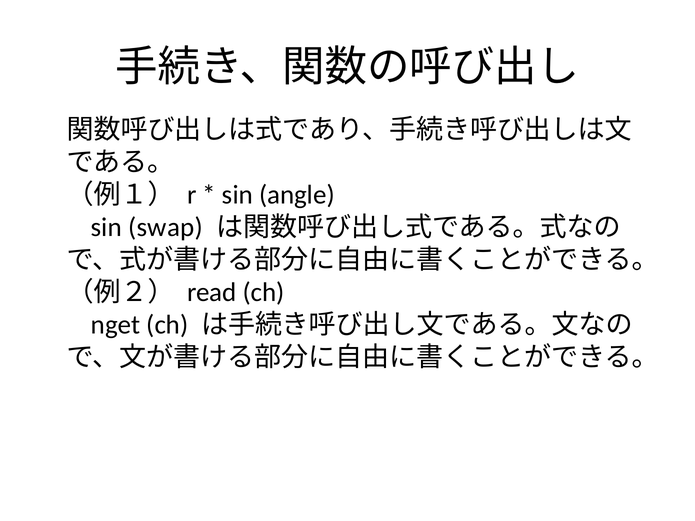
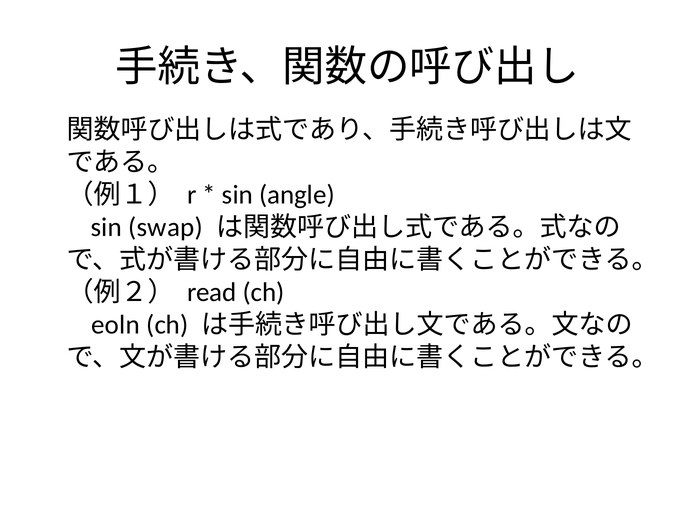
nget: nget -> eoln (115, 325)
